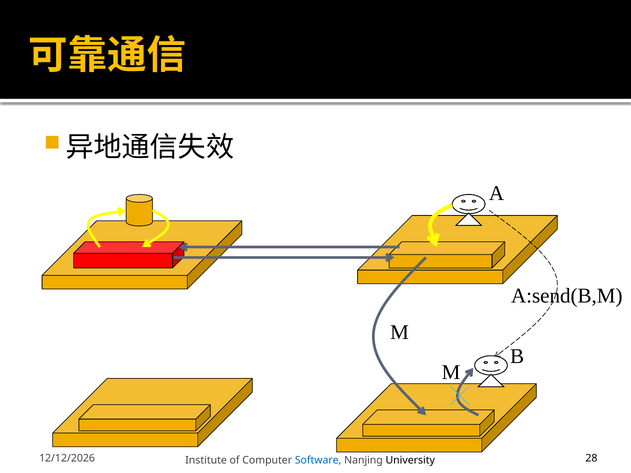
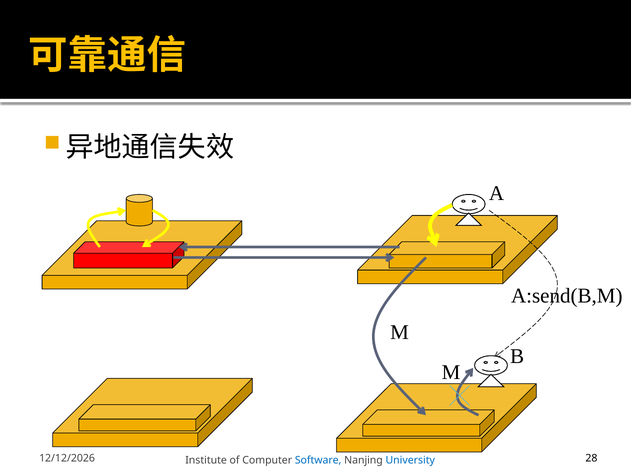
University colour: black -> blue (410, 460)
